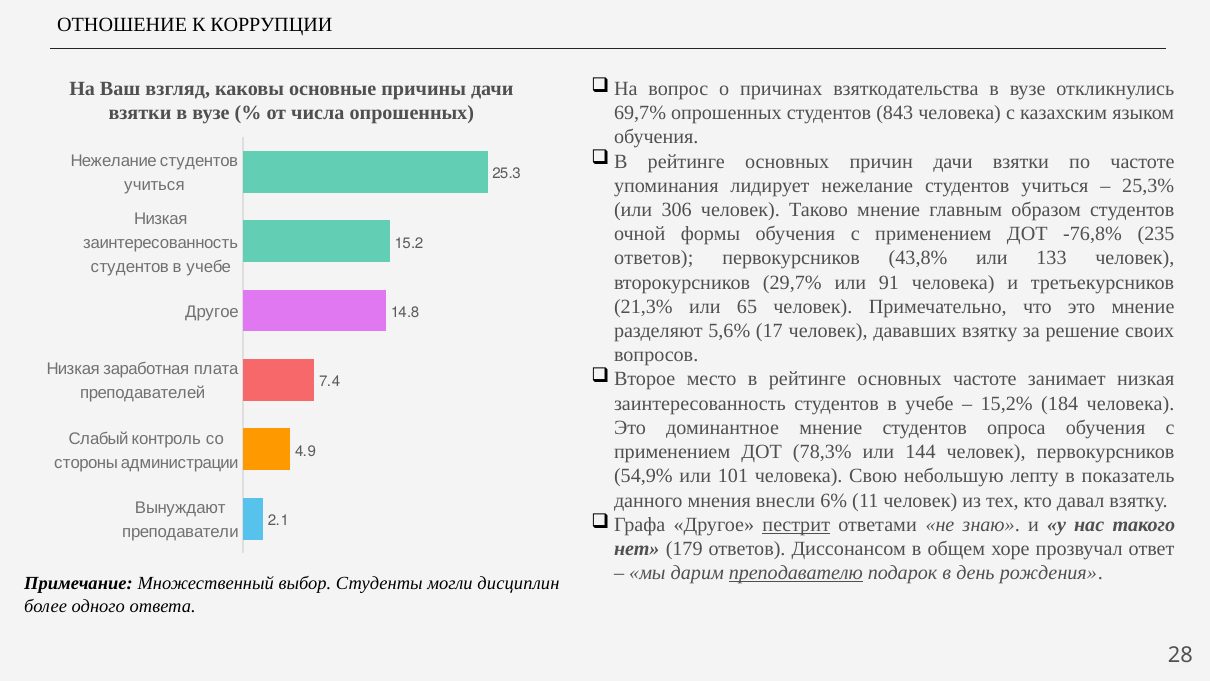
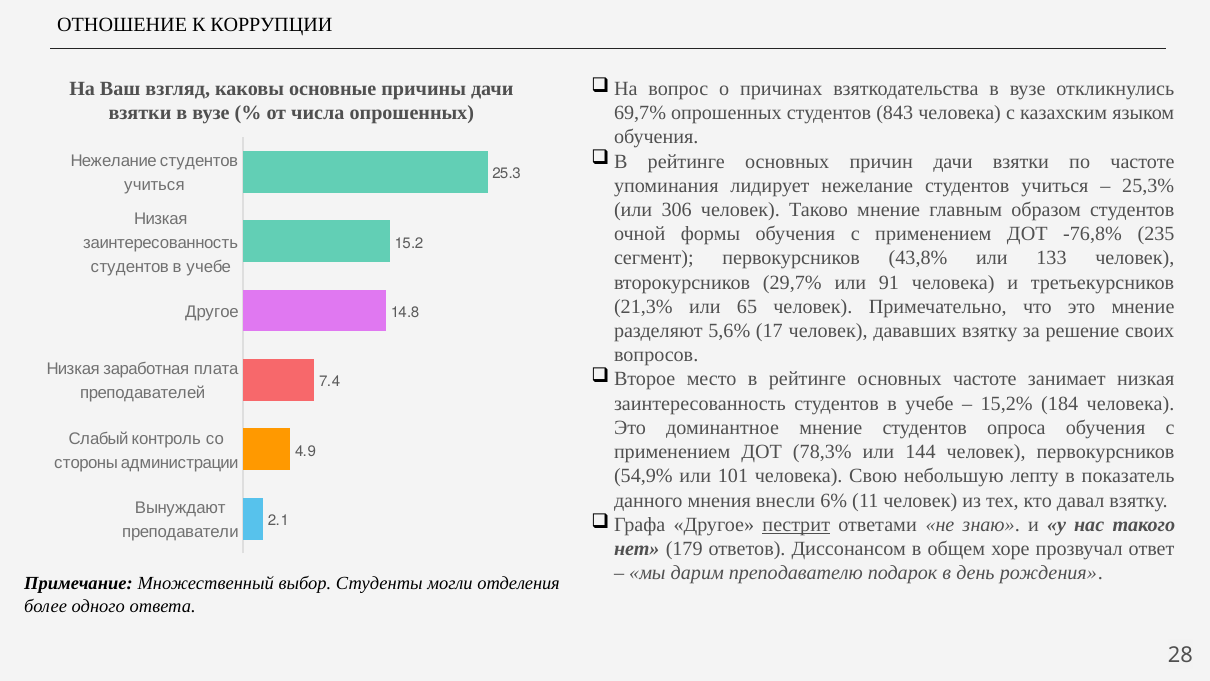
ответов: ответов -> сегмент (654, 258)
преподавателю underline: present -> none (796, 573)
дисциплин: дисциплин -> отделения (519, 583)
